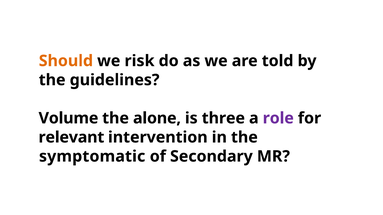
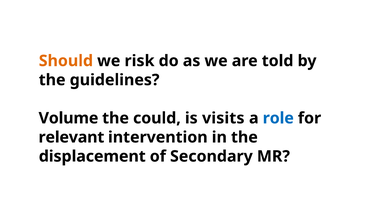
alone: alone -> could (157, 118)
three: three -> visits (223, 118)
role colour: purple -> blue (278, 118)
symptomatic: symptomatic -> displacement (92, 157)
